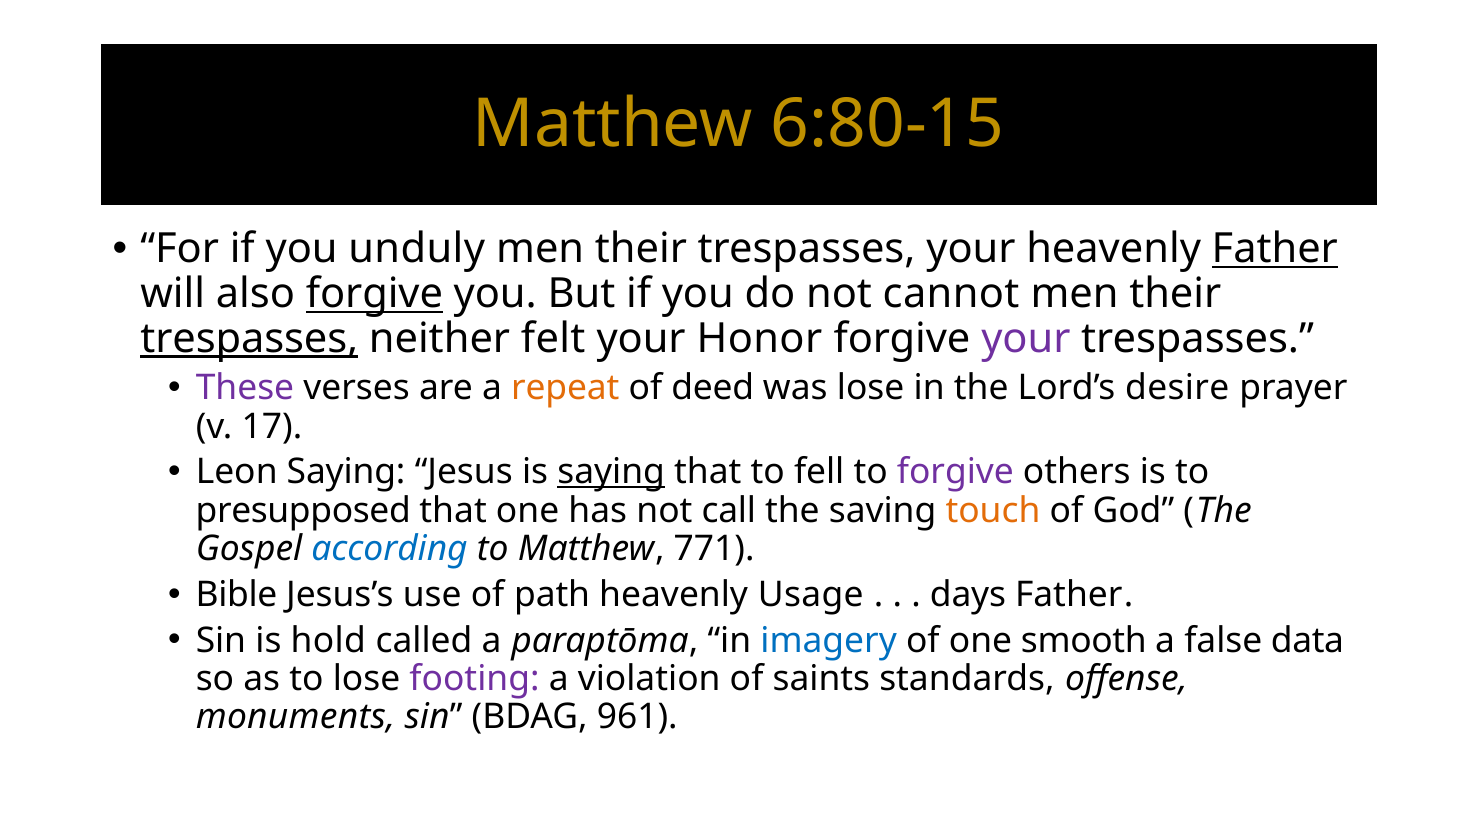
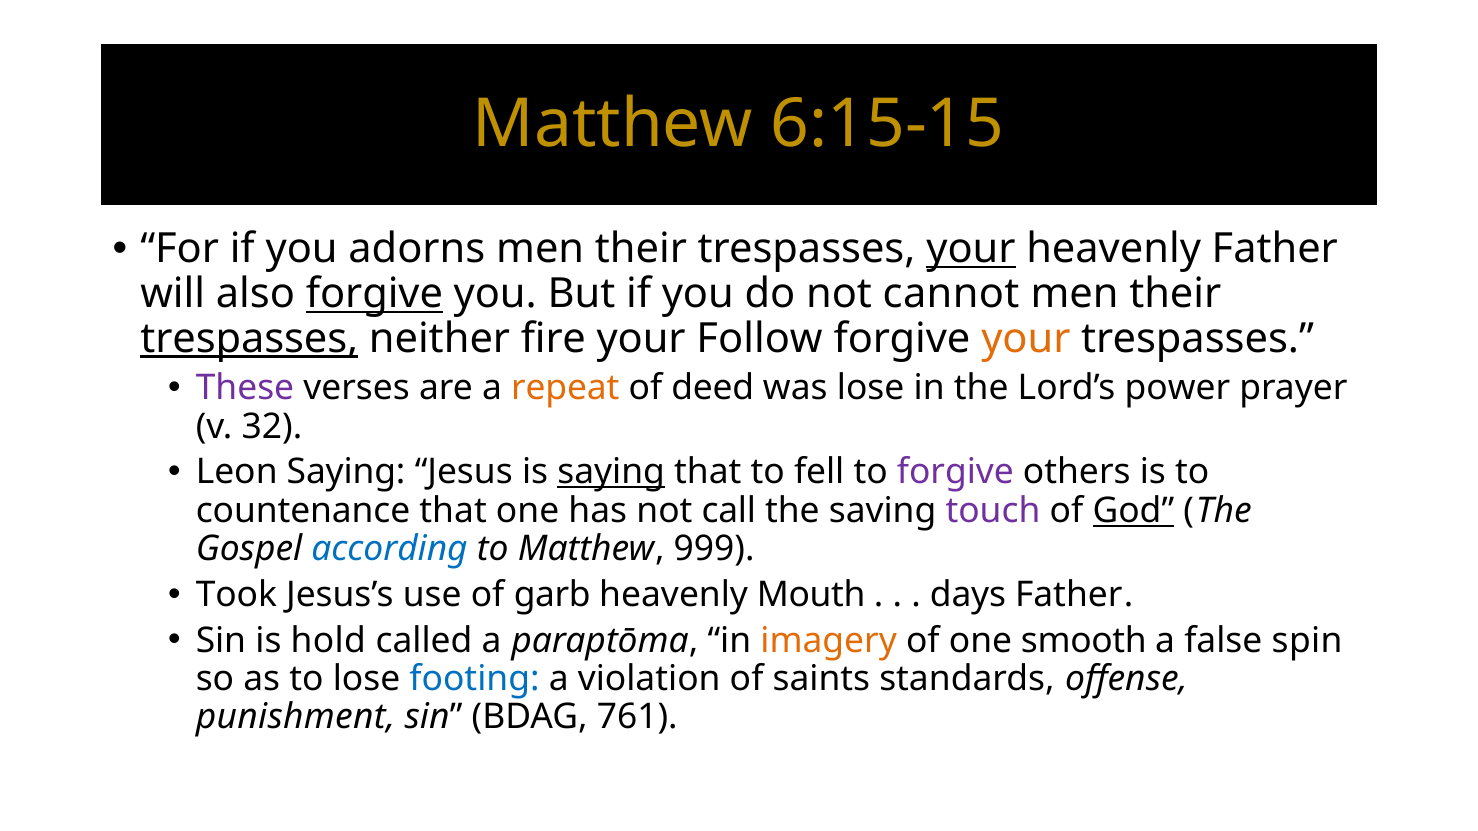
6:80-15: 6:80-15 -> 6:15-15 (888, 124)
unduly: unduly -> adorns (417, 249)
your underline: none -> present (971, 249)
Father underline: present -> none (1275, 249)
felt: felt -> fire (553, 339)
Honor: Honor -> Follow (760, 339)
your colour: purple -> orange (1026, 339)
desire: desire -> power (1177, 388)
17: 17 -> 32 (272, 427)
presupposed: presupposed -> countenance (303, 511)
touch colour: orange -> purple (993, 511)
God underline: none -> present (1133, 511)
771: 771 -> 999 (714, 549)
Bible: Bible -> Took (236, 595)
path: path -> garb (552, 595)
Usage: Usage -> Mouth (811, 595)
imagery colour: blue -> orange (829, 641)
data: data -> spin (1307, 641)
footing colour: purple -> blue (475, 679)
monuments: monuments -> punishment (295, 717)
961: 961 -> 761 (637, 717)
